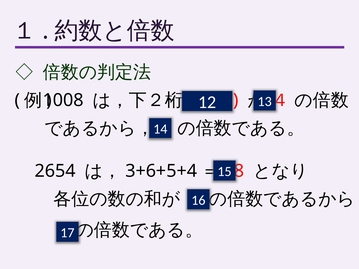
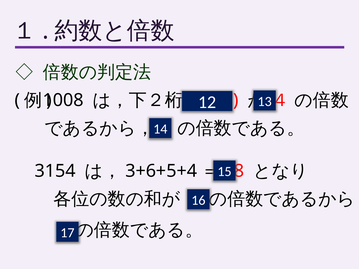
2654: 2654 -> 3154 (55, 171)
